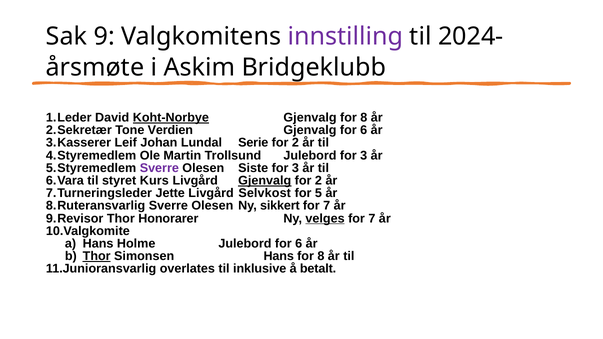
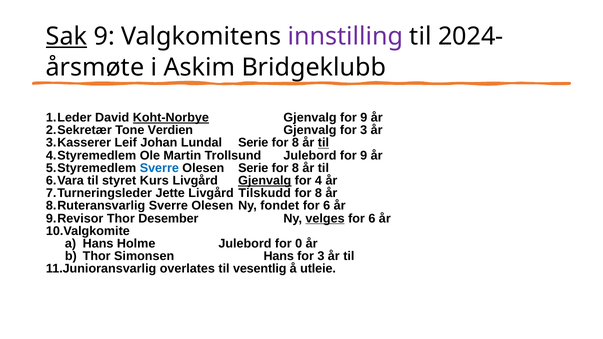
Sak underline: none -> present (67, 37)
Gjenvalg for 8: 8 -> 9 (364, 118)
Gjenvalg for 6: 6 -> 3 (364, 130)
2: 2 -> 8 (295, 143)
til underline: none -> present (323, 143)
3: 3 -> 9 (364, 155)
Sverre colour: purple -> blue (159, 168)
Olesen Siste: Siste -> Serie (253, 168)
3: 3 -> 8 (295, 168)
2: 2 -> 4 (318, 181)
Selvkost: Selvkost -> Tilskudd (265, 193)
5: 5 -> 8 (318, 193)
sikkert: sikkert -> fondet (280, 206)
7: 7 -> 6 (327, 206)
Honorarer: Honorarer -> Desember (168, 218)
7: 7 -> 6 (372, 218)
6: 6 -> 0 (299, 244)
Thor underline: present -> none (97, 256)
8: 8 -> 3 (321, 256)
inklusive: inklusive -> vesentlig (260, 269)
betalt: betalt -> utleie (318, 269)
